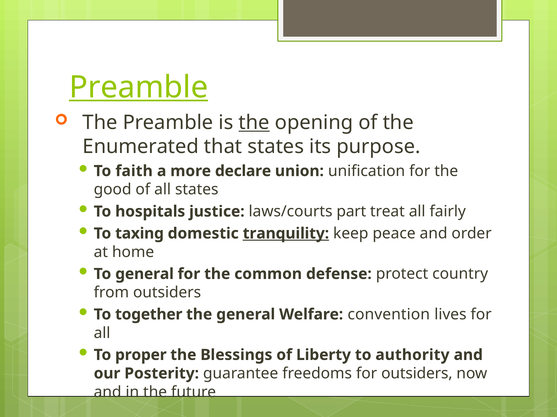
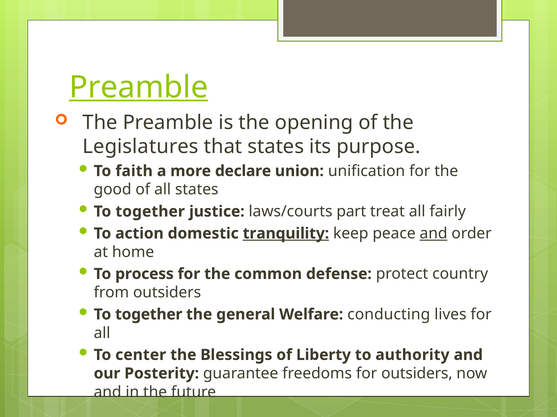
the underline: present -> none (254, 123)
Enumerated: Enumerated -> Legislatures (141, 147)
hospitals: hospitals -> together (150, 212)
taxing: taxing -> action (139, 234)
and underline: none -> present (434, 234)
To general: general -> process (144, 274)
convention: convention -> conducting (389, 315)
proper: proper -> center (141, 355)
